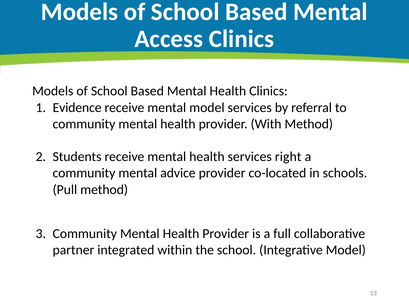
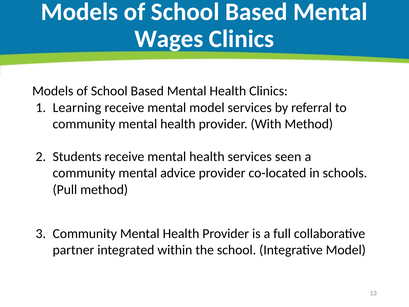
Access: Access -> Wages (169, 39)
Evidence: Evidence -> Learning (77, 108)
right: right -> seen (288, 157)
